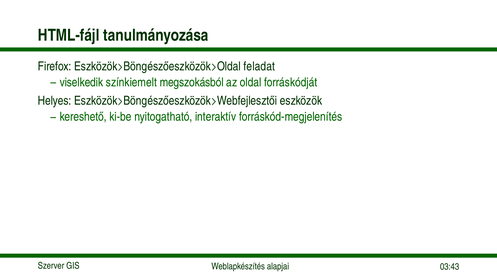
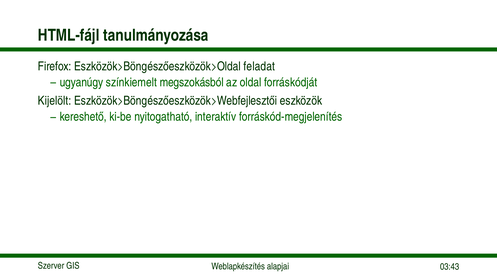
viselkedik: viselkedik -> ugyanúgy (81, 82)
Helyes: Helyes -> Kijelölt (55, 101)
